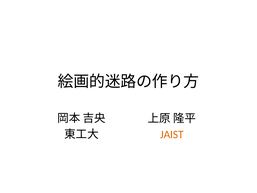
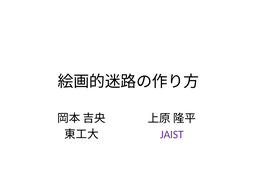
JAIST colour: orange -> purple (172, 134)
